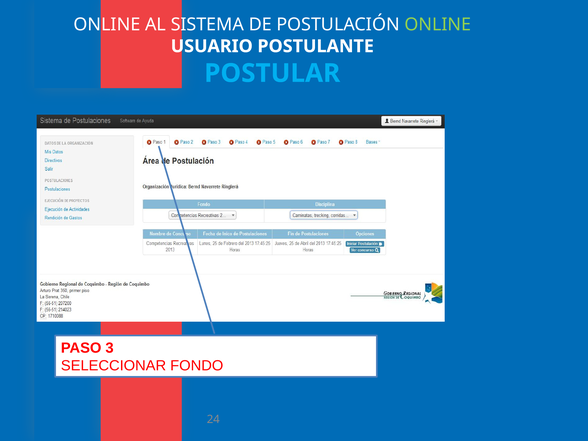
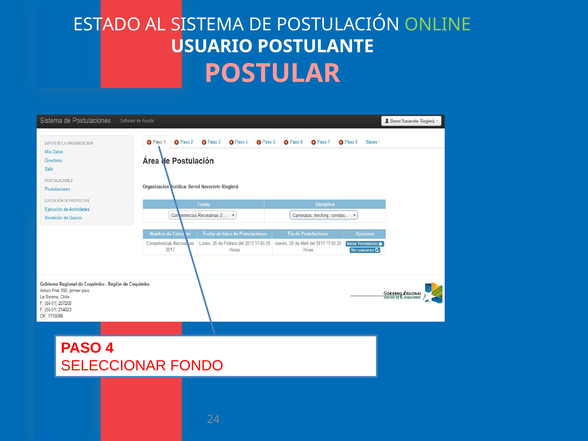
ONLINE: ONLINE -> ESTADO (107, 25)
POSTULAR colour: light blue -> pink (272, 73)
3: 3 -> 4 (110, 348)
